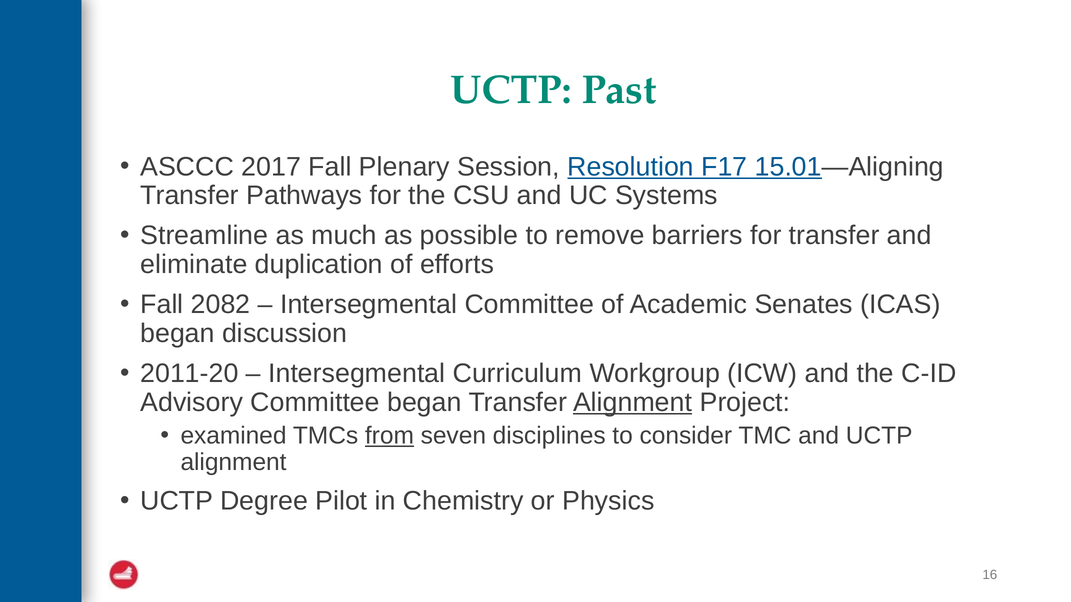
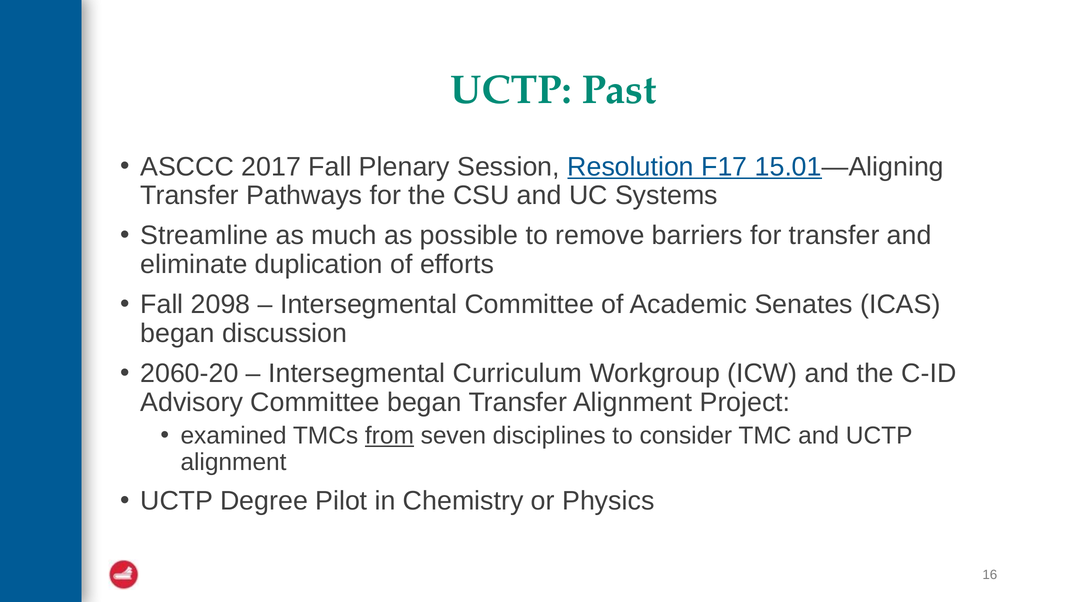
2082: 2082 -> 2098 (221, 305)
2011-20: 2011-20 -> 2060-20 (189, 374)
Alignment underline: present -> none (633, 403)
